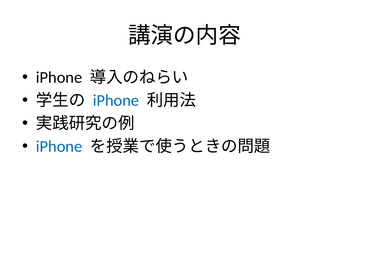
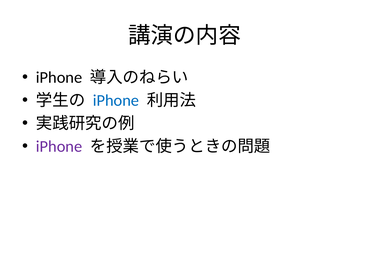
iPhone colour: blue -> purple (59, 146)
